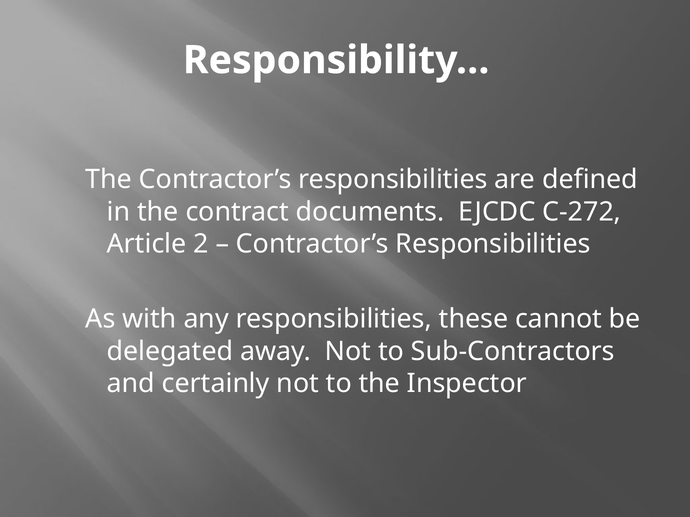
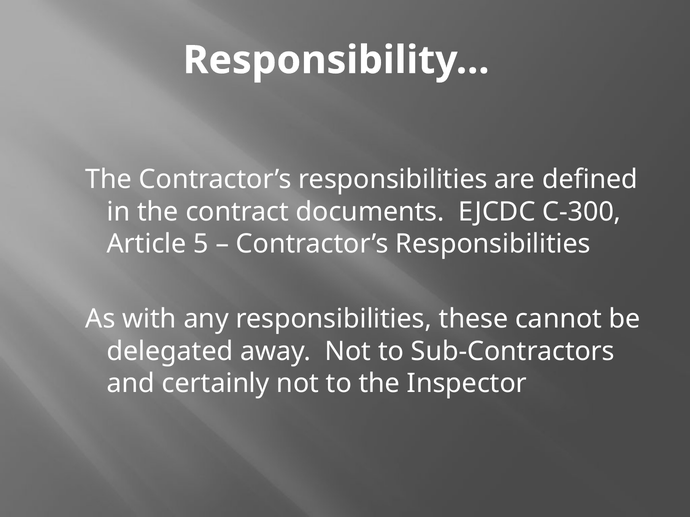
C-272: C-272 -> C-300 (582, 212)
2: 2 -> 5 (201, 244)
